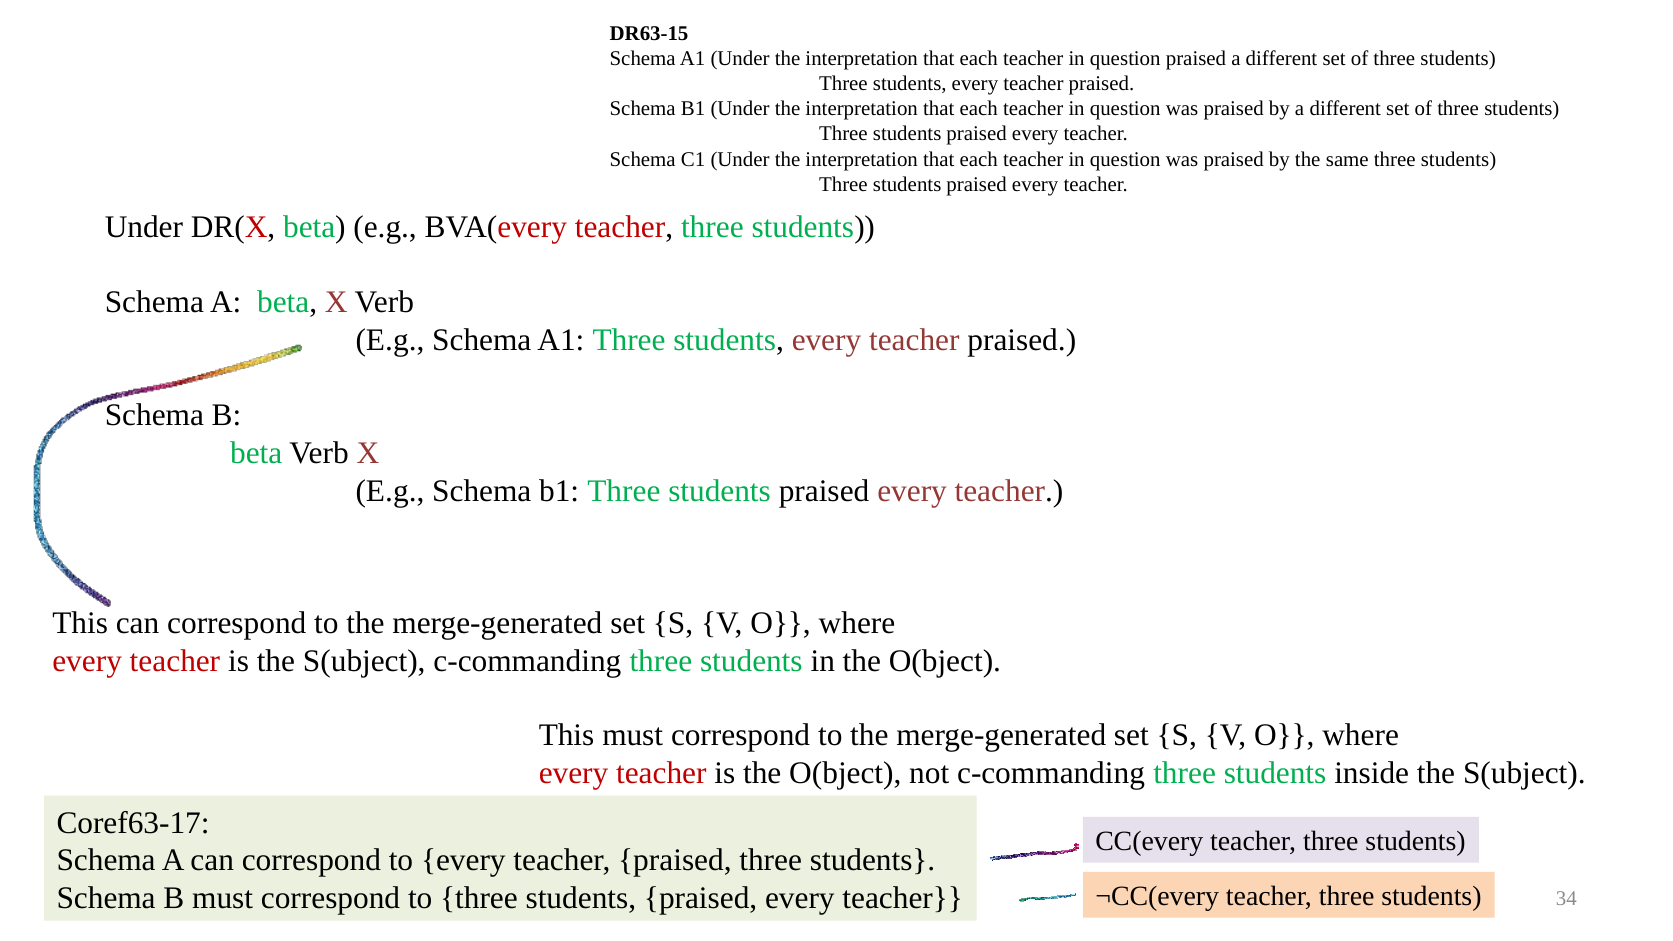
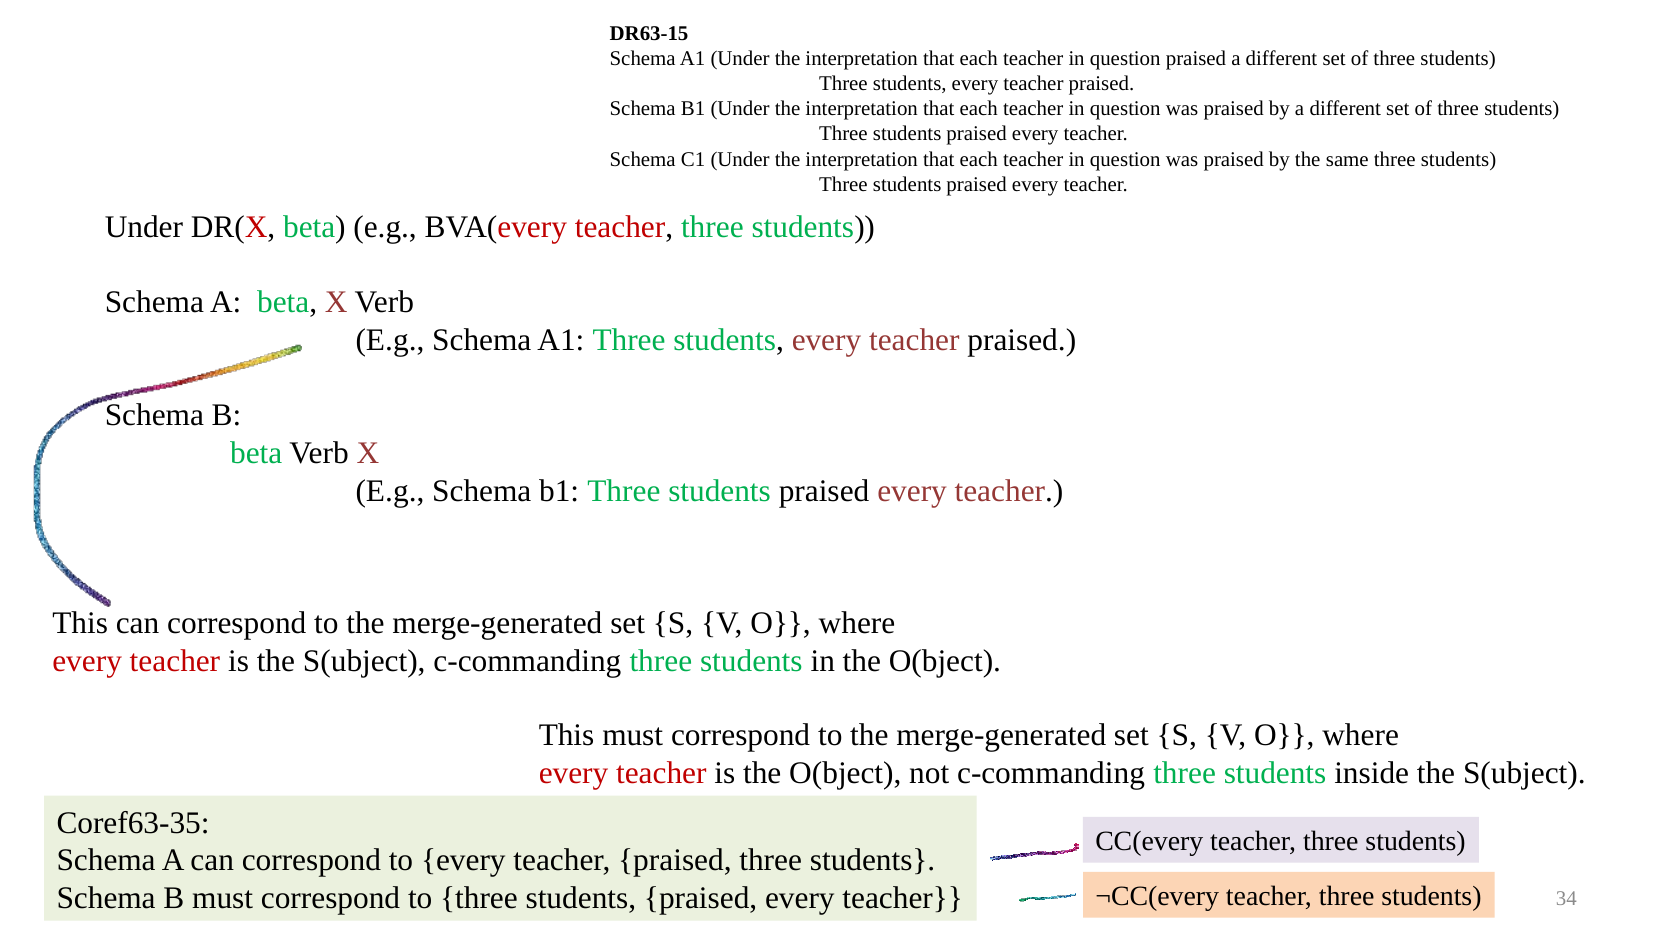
Coref63-17: Coref63-17 -> Coref63-35 (133, 823)
